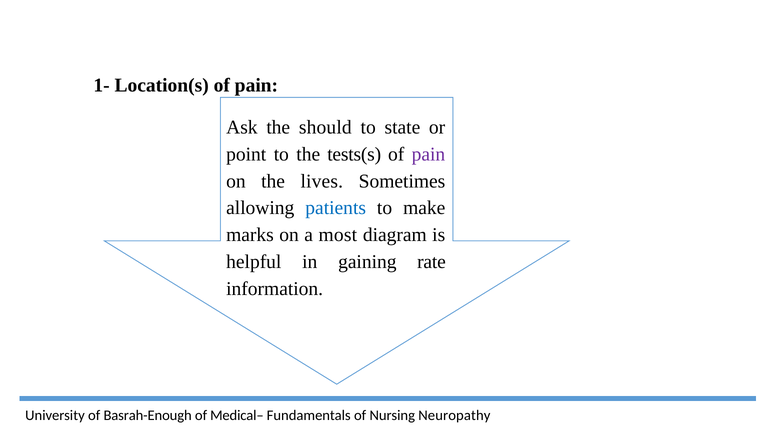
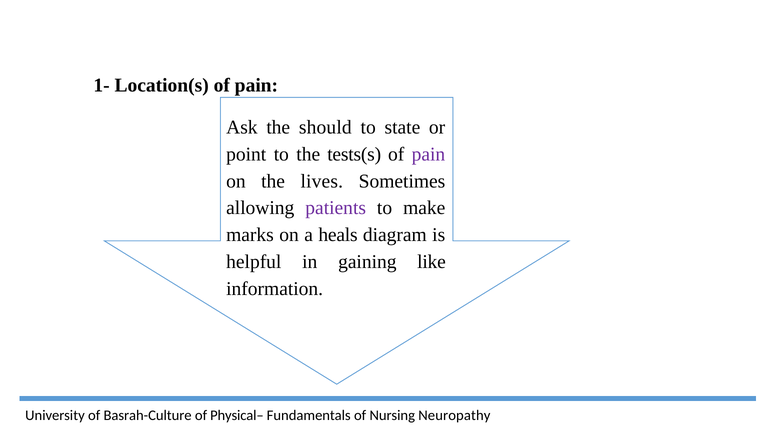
patients colour: blue -> purple (336, 208)
most: most -> heals (338, 235)
rate: rate -> like (431, 262)
Basrah-Enough: Basrah-Enough -> Basrah-Culture (148, 415)
Medical–: Medical– -> Physical– (237, 415)
